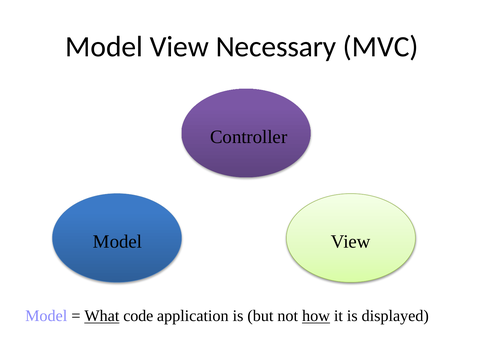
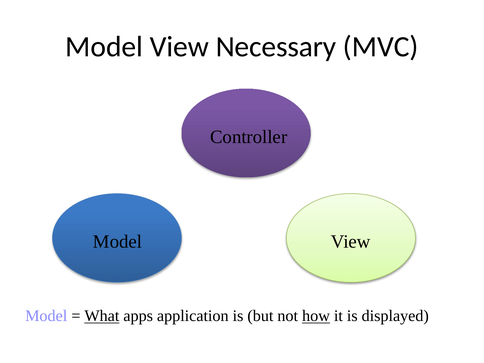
code: code -> apps (138, 316)
